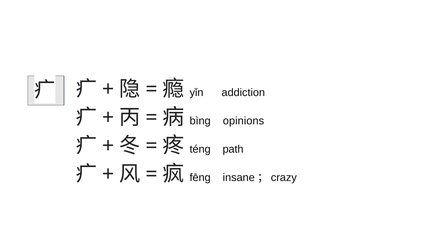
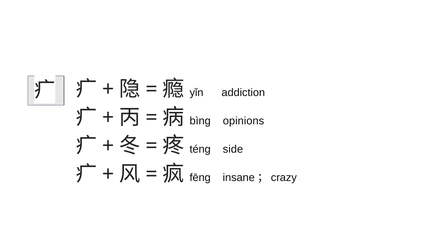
path: path -> side (233, 149)
